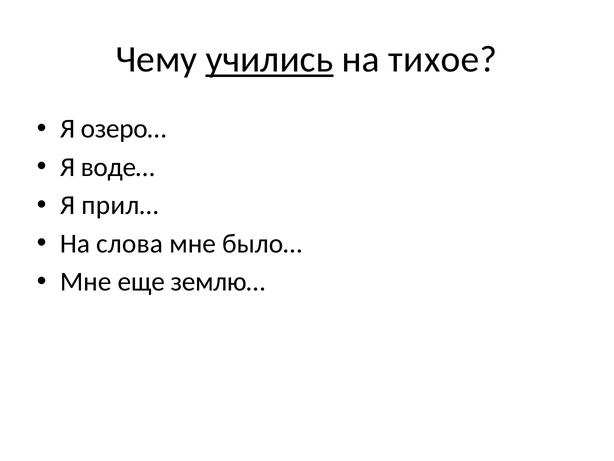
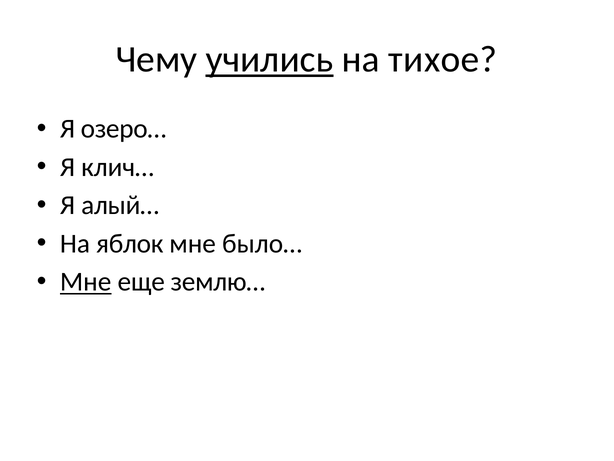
воде…: воде… -> клич… (118, 167)
прил…: прил… -> алый… (120, 205)
слова: слова -> яблок (130, 243)
Мне underline: none -> present (86, 282)
